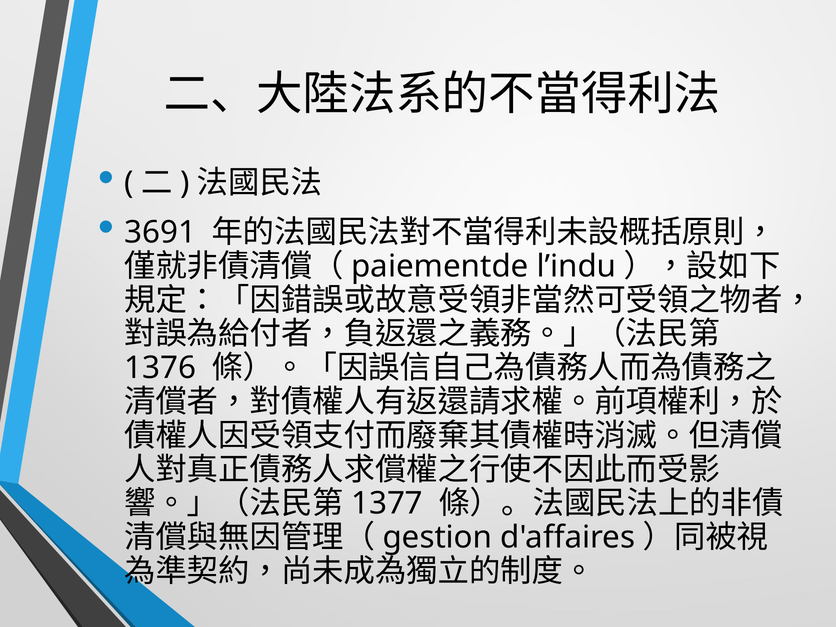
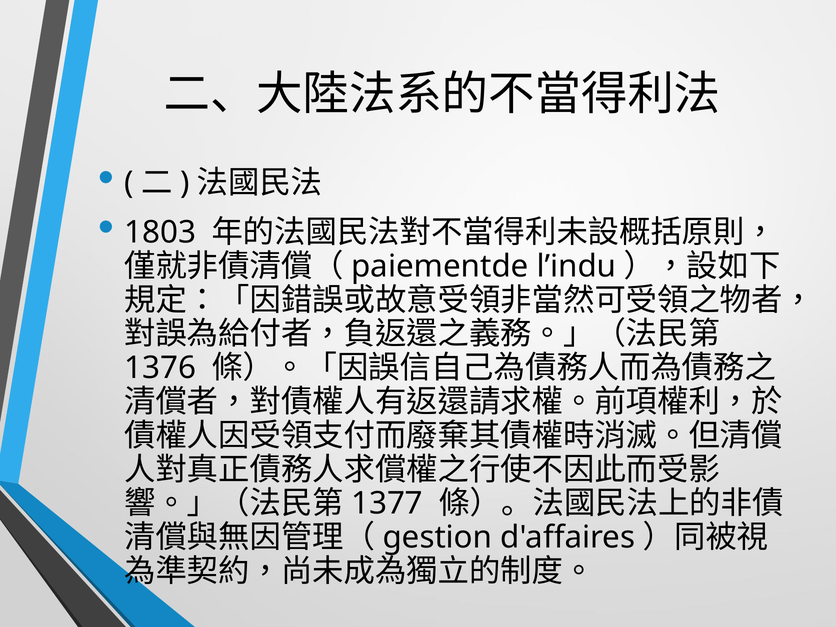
3691: 3691 -> 1803 (160, 232)
